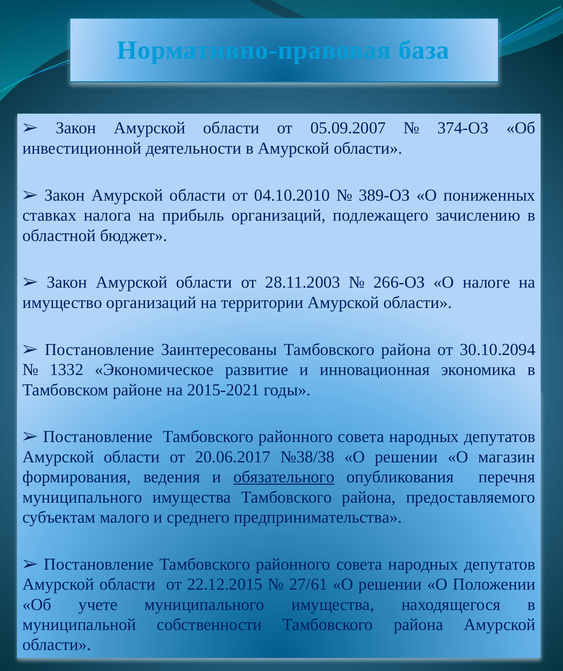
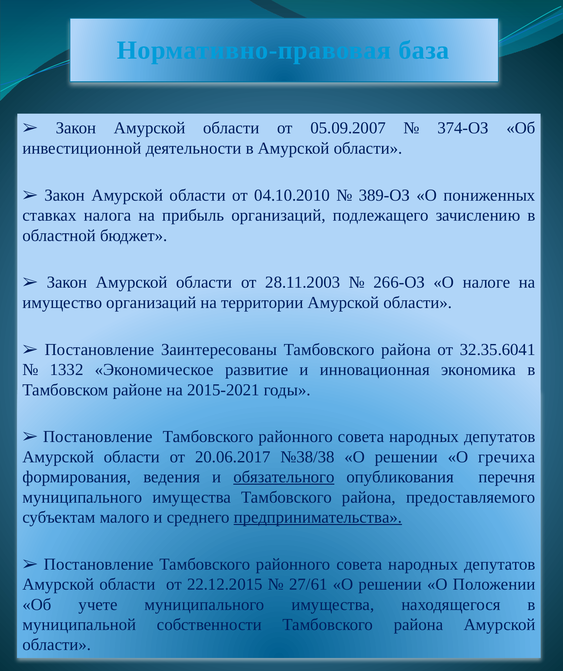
30.10.2094: 30.10.2094 -> 32.35.6041 (498, 350)
магазин: магазин -> гречиха (507, 457)
предпринимательства underline: none -> present (318, 518)
